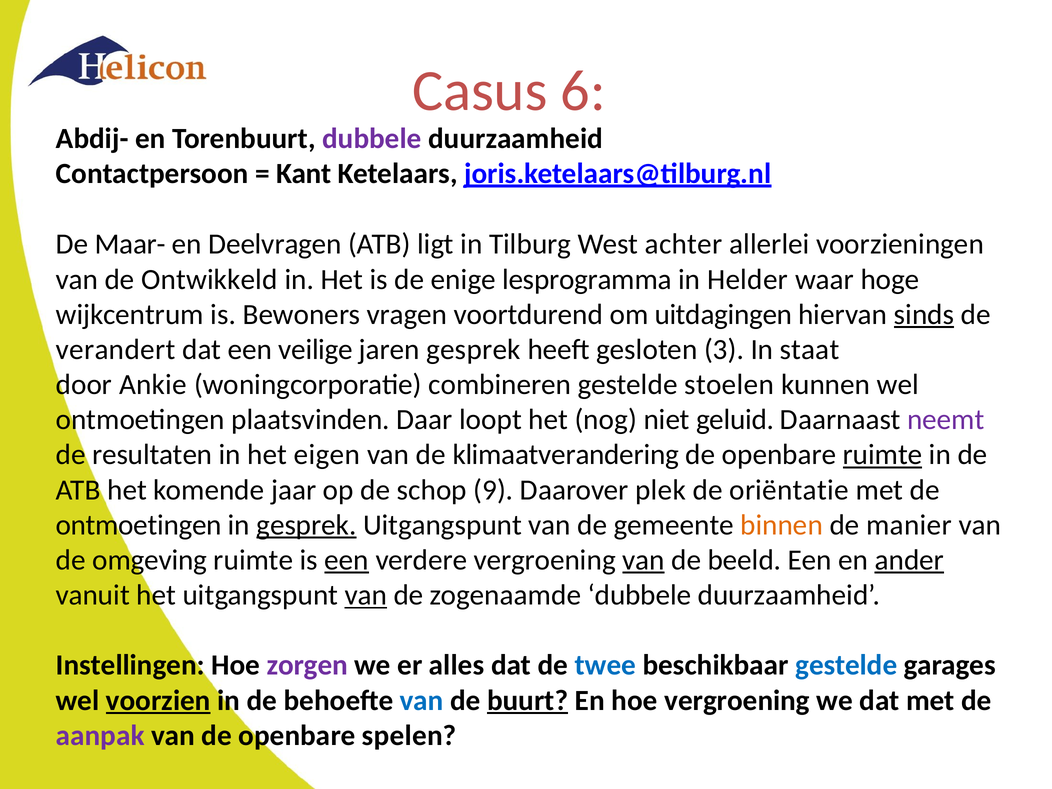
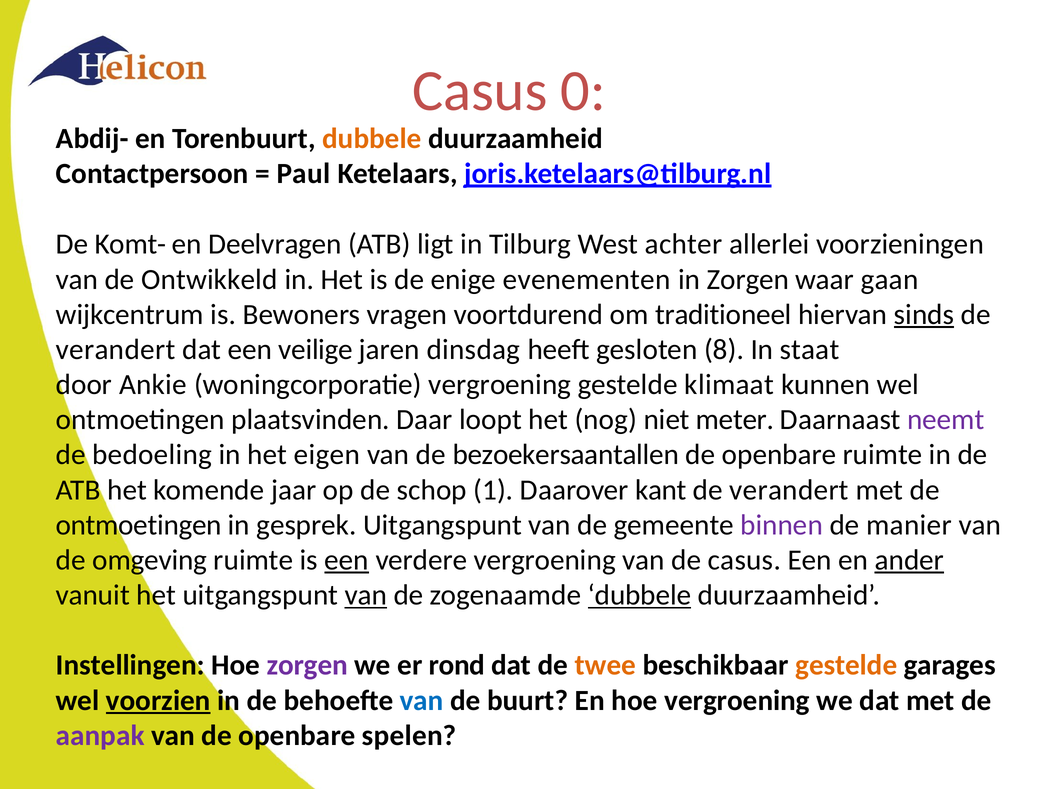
6: 6 -> 0 (583, 91)
dubbele colour: purple -> orange (372, 138)
Kant: Kant -> Paul (303, 173)
Maar-: Maar- -> Komt- (130, 244)
lesprogramma: lesprogramma -> evenementen (587, 279)
in Helder: Helder -> Zorgen (748, 279)
hoge: hoge -> gaan (890, 279)
uitdagingen: uitdagingen -> traditioneel (723, 314)
jaren gesprek: gesprek -> dinsdag (473, 350)
3: 3 -> 8 (724, 350)
woningcorporatie combineren: combineren -> vergroening (500, 385)
stoelen: stoelen -> klimaat (729, 385)
geluid: geluid -> meter (735, 420)
resultaten: resultaten -> bedoeling (152, 455)
klimaatverandering: klimaatverandering -> bezoekersaantallen (566, 455)
ruimte underline: present -> none (883, 455)
9: 9 -> 1 (493, 490)
plek: plek -> kant (661, 490)
oriëntatie: oriëntatie -> verandert (789, 490)
gesprek underline: present -> none (306, 525)
binnen colour: orange -> purple (782, 525)
van underline: present -> none (644, 560)
de beeld: beeld -> casus (744, 560)
dubbele underline: none -> present (639, 595)
alles: alles -> rond (457, 665)
twee colour: blue -> orange (605, 665)
gestelde colour: blue -> orange (846, 665)
buurt underline: present -> none (528, 700)
